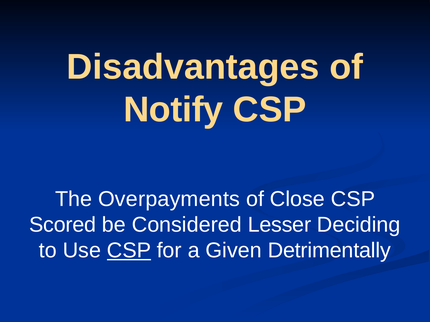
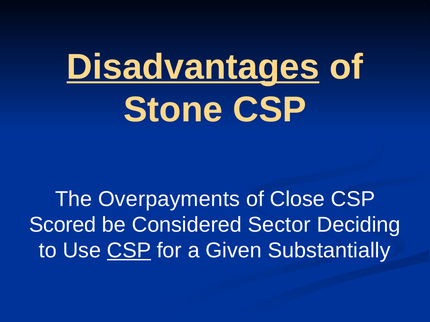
Disadvantages underline: none -> present (193, 67)
Notify: Notify -> Stone (173, 110)
Lesser: Lesser -> Sector (279, 225)
Detrimentally: Detrimentally -> Substantially (329, 251)
